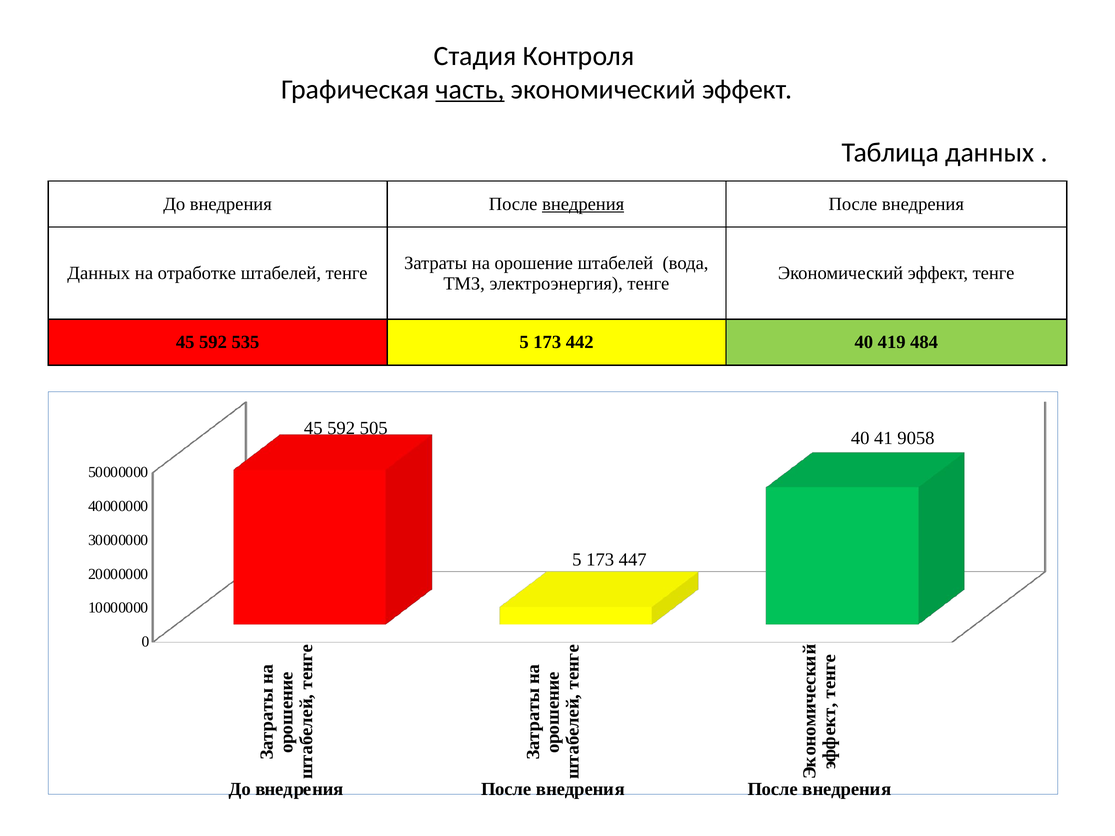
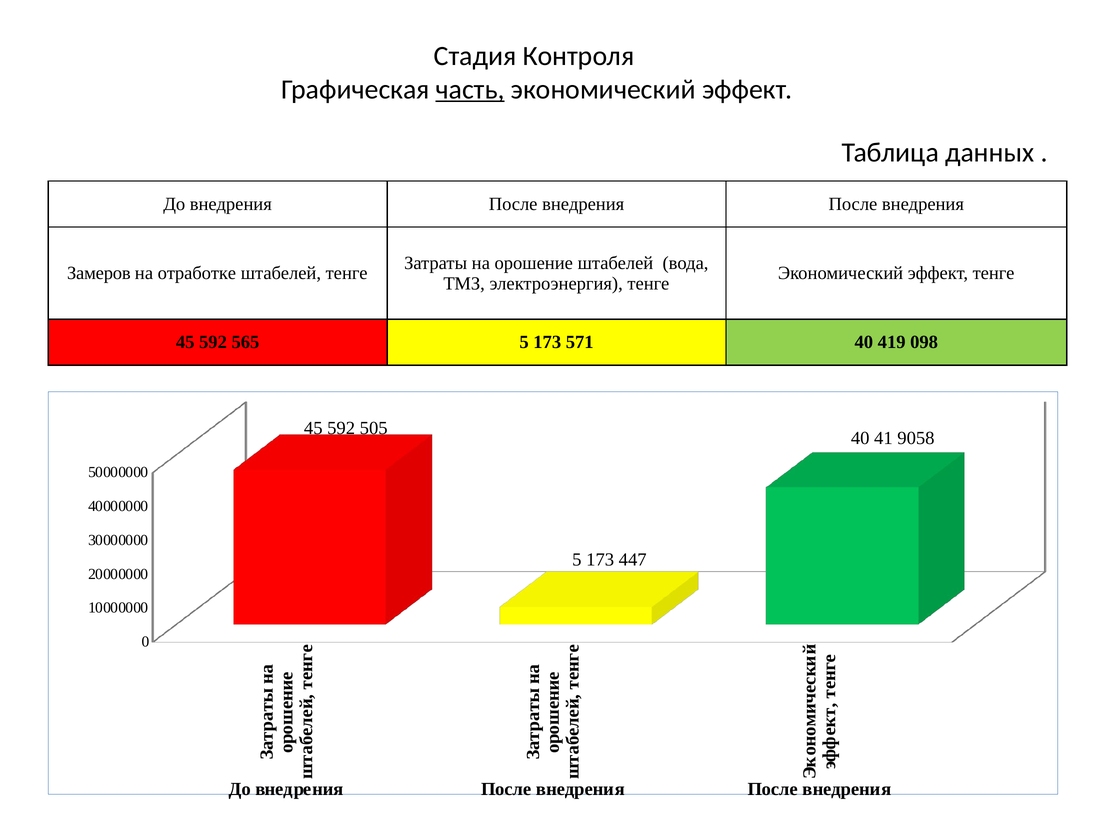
внедрения underline: present -> none (583, 204)
Данных: Данных -> Замеров (99, 273)
535: 535 -> 565 (245, 342)
442: 442 -> 571 (580, 342)
484: 484 -> 098 (924, 342)
